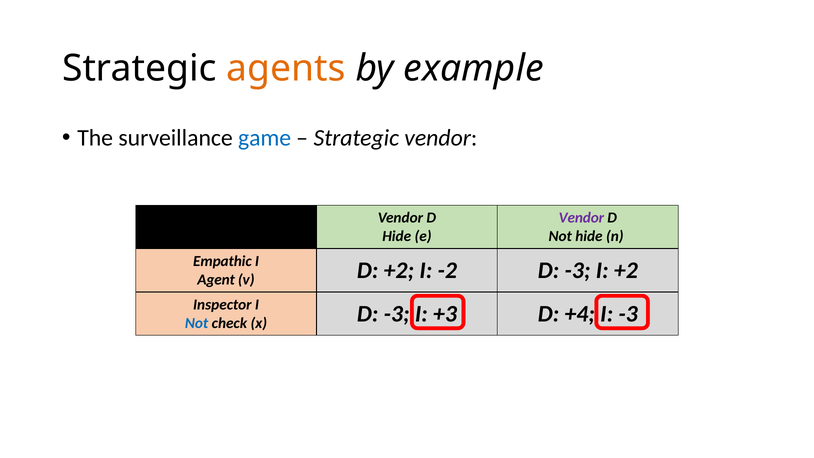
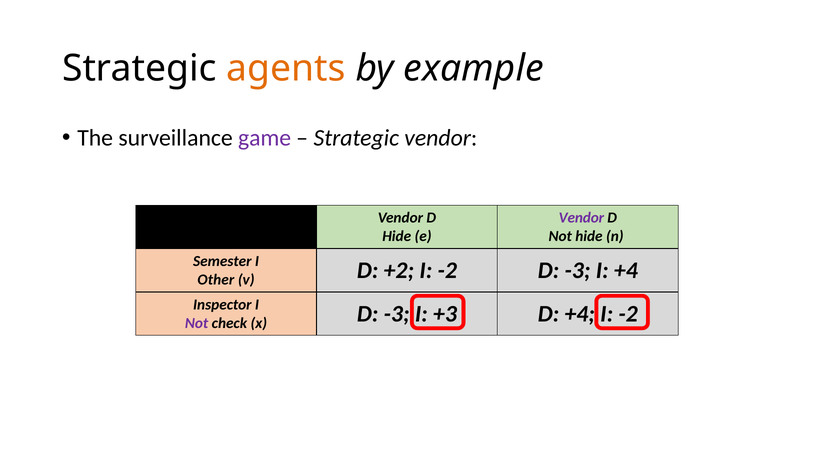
game colour: blue -> purple (265, 138)
Empathic: Empathic -> Semester (222, 261)
Agent: Agent -> Other (216, 280)
I +2: +2 -> +4 (626, 270)
Not colour: blue -> purple (197, 323)
-3: -3 -> -2 (628, 314)
